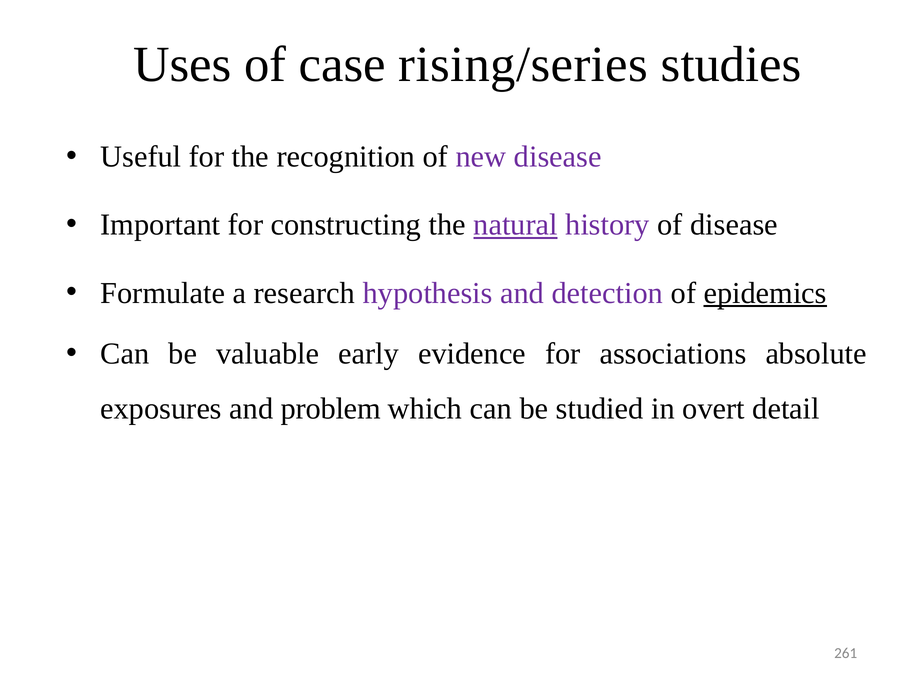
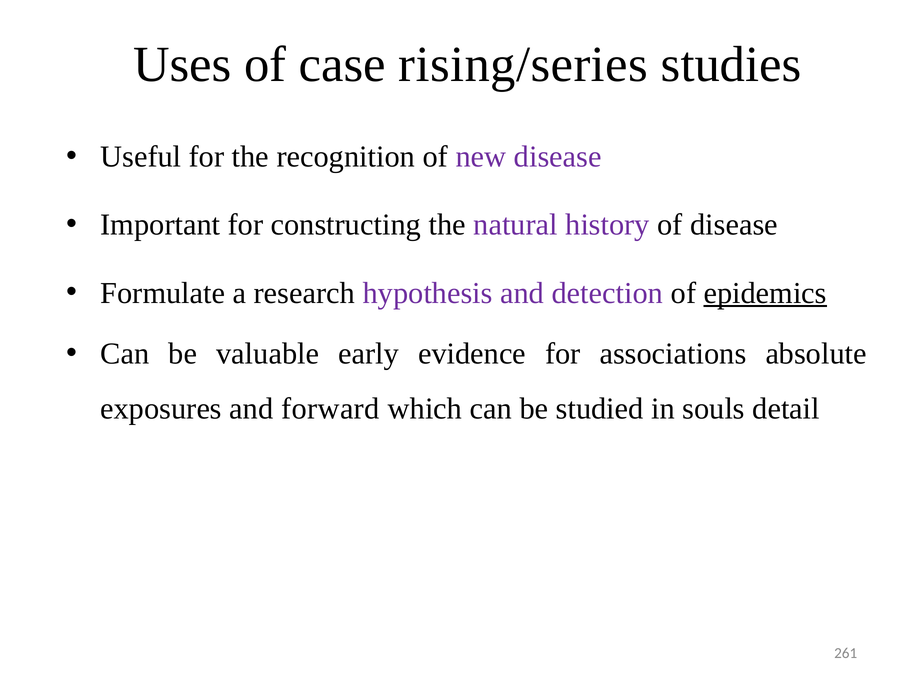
natural underline: present -> none (516, 225)
problem: problem -> forward (330, 409)
overt: overt -> souls (714, 409)
